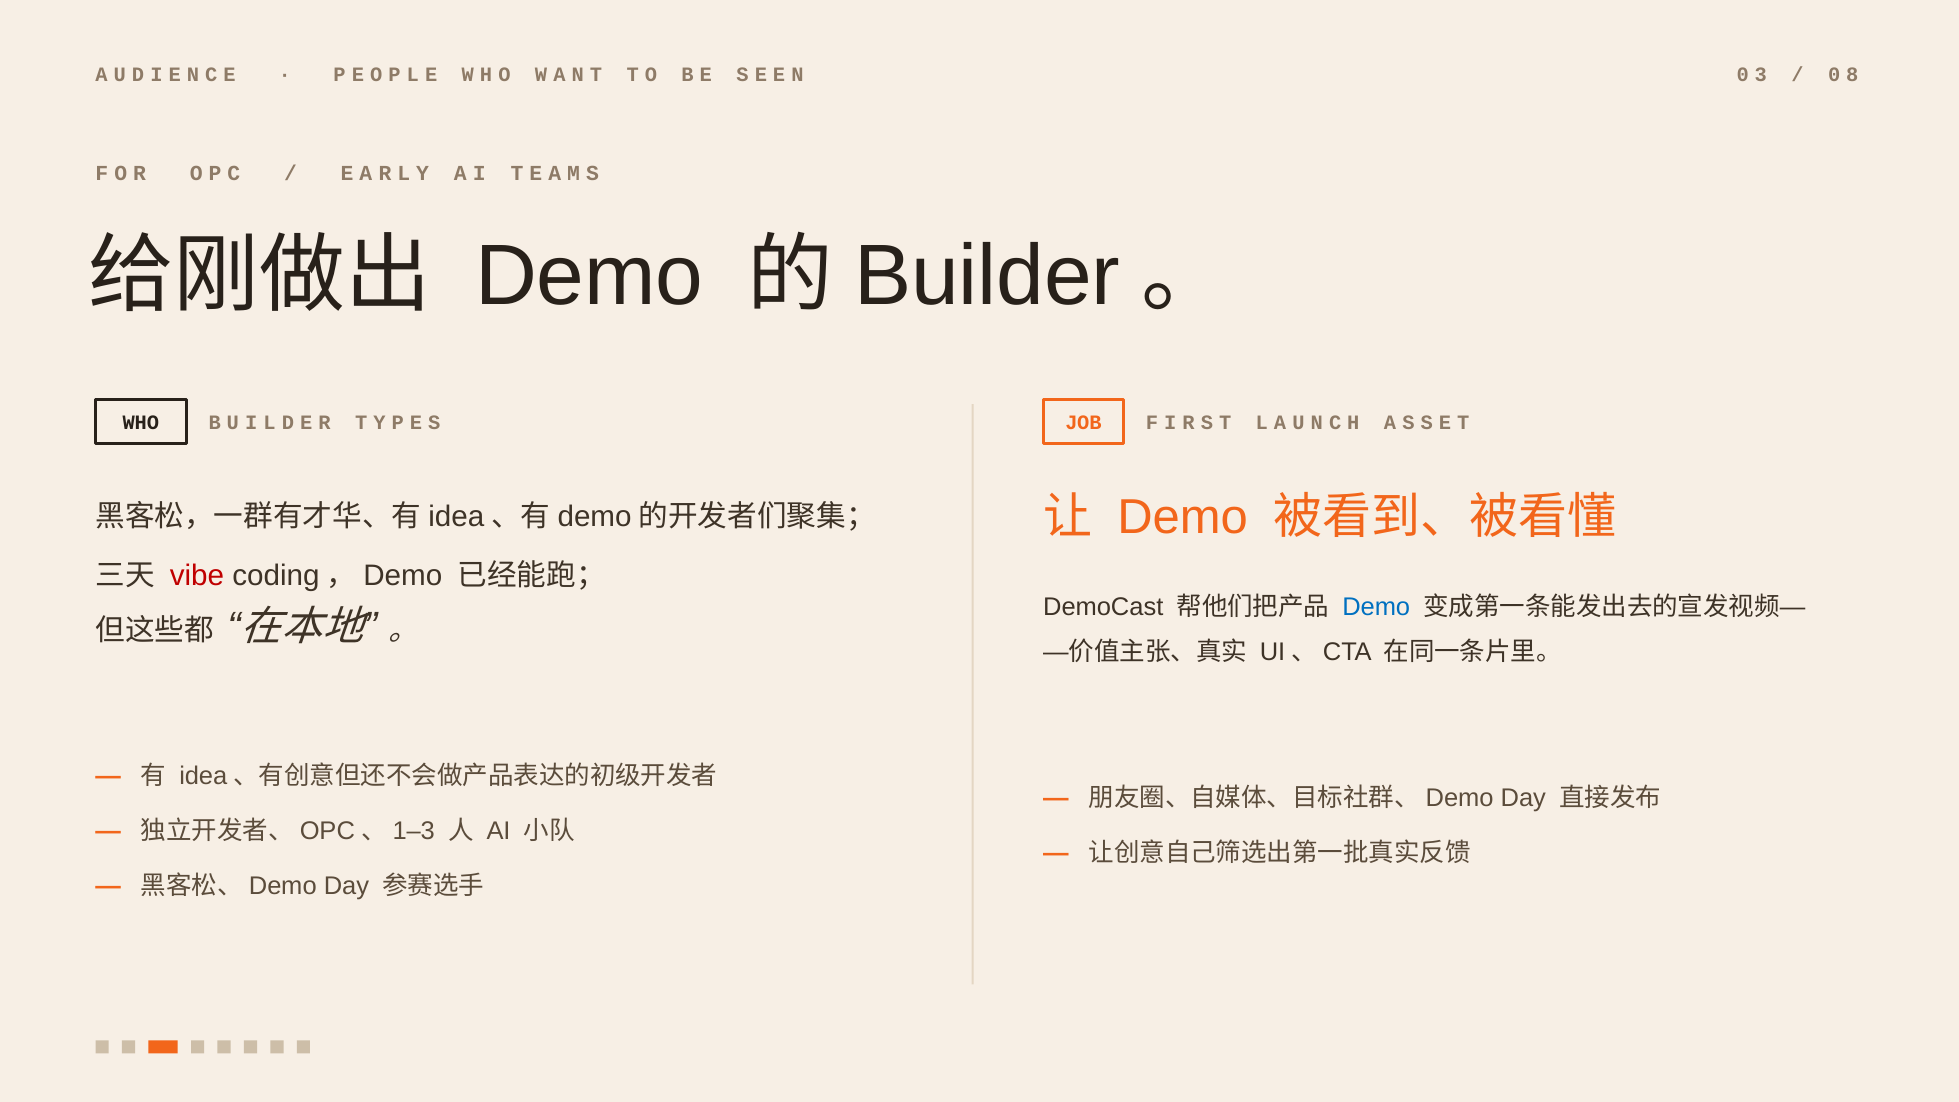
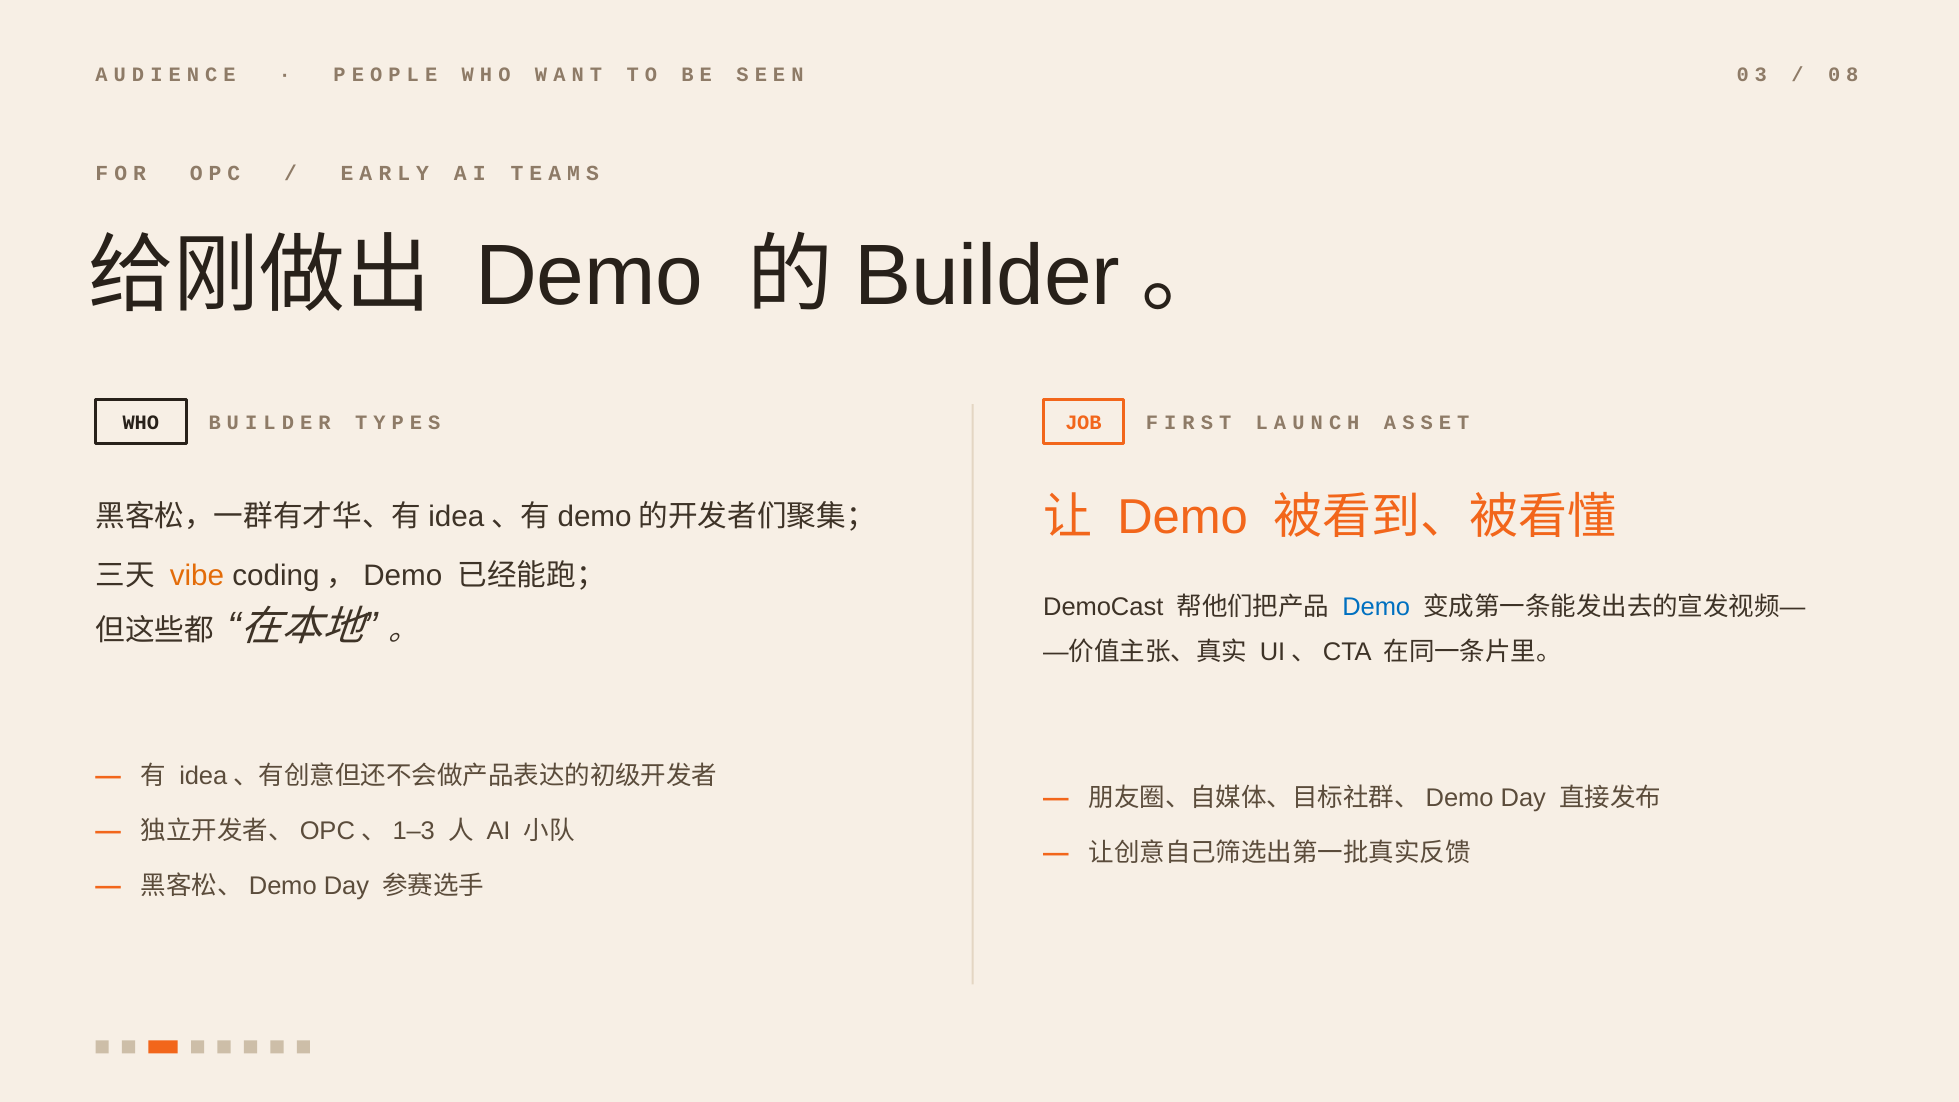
vibe colour: red -> orange (197, 576)
